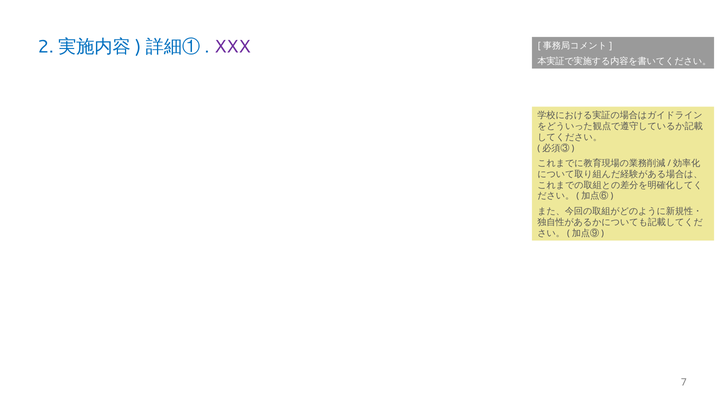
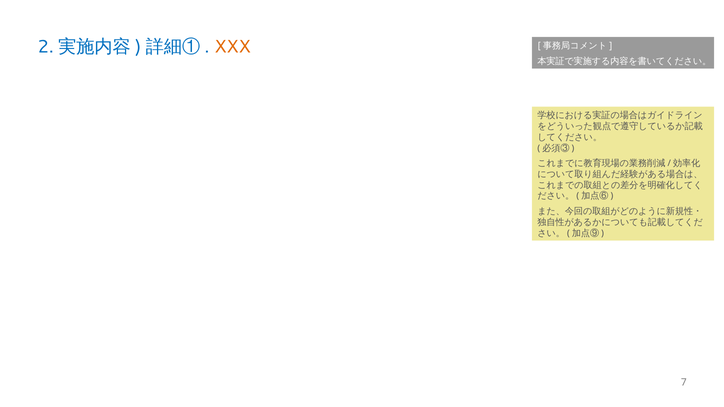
XXX colour: purple -> orange (233, 47)
